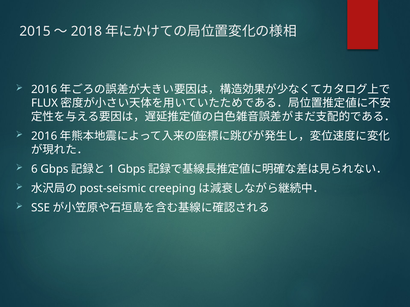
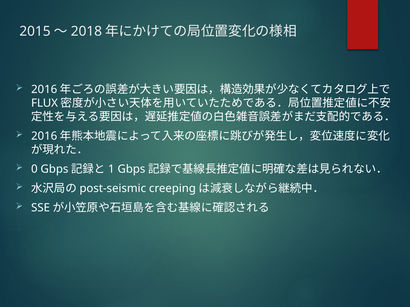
6: 6 -> 0 (34, 169)
